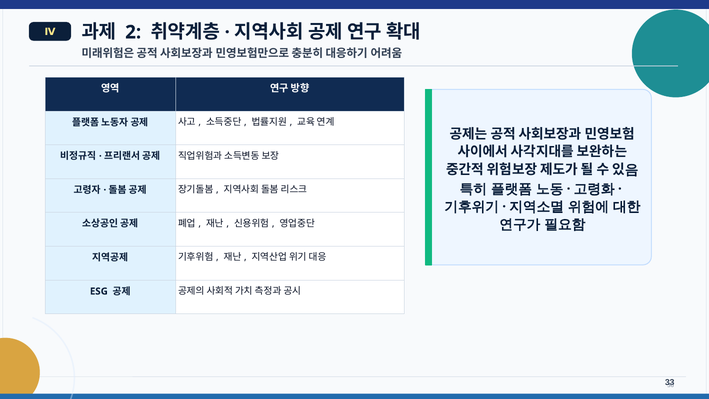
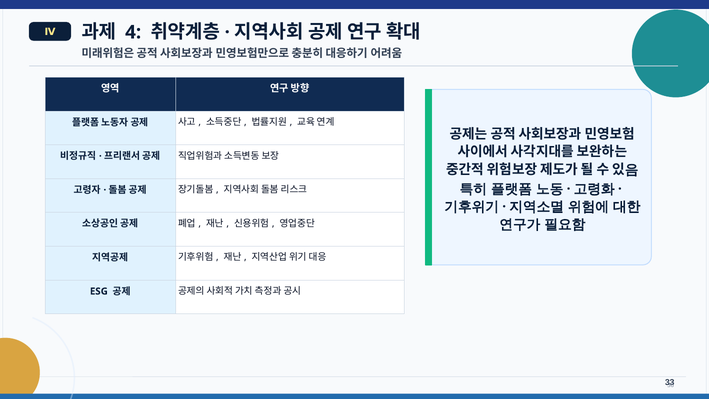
2: 2 -> 4 (133, 32)
